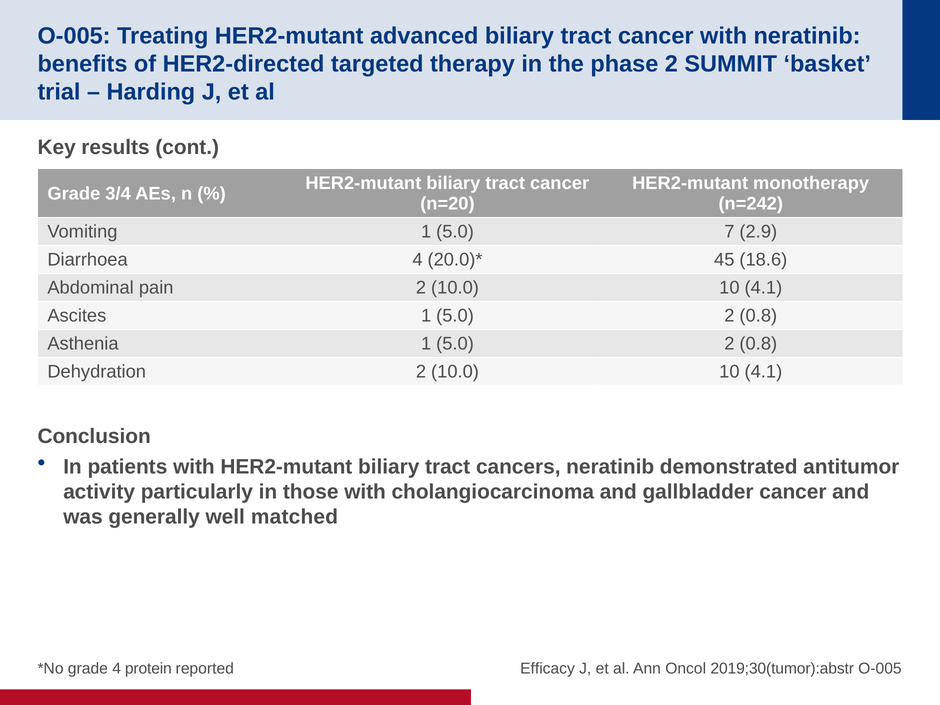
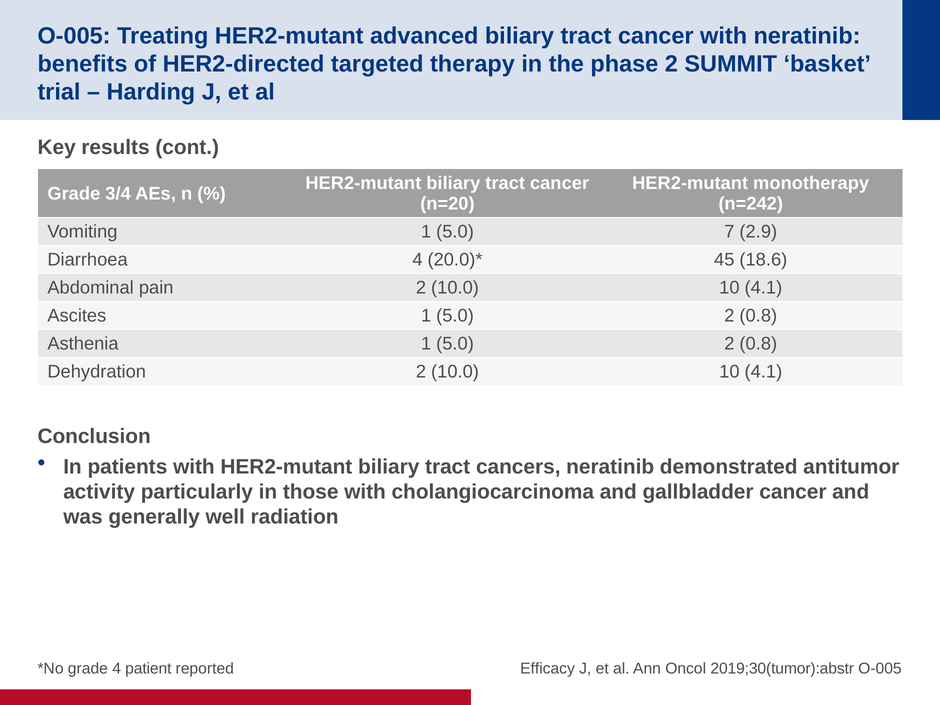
matched: matched -> radiation (295, 517)
protein: protein -> patient (148, 668)
